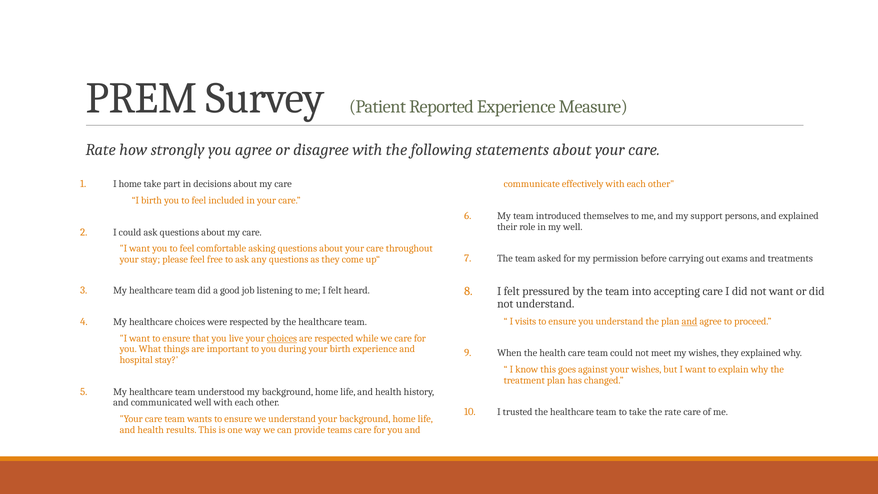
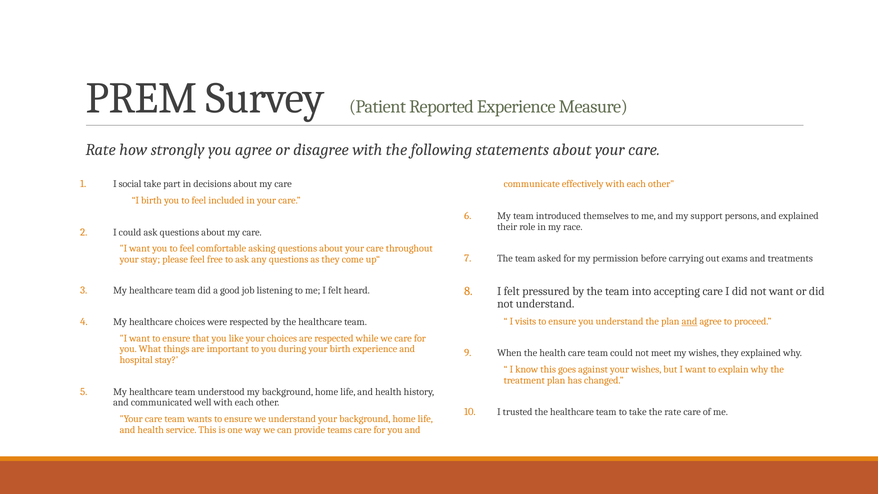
I home: home -> social (130, 184)
my well: well -> race (573, 227)
live: live -> like (236, 338)
choices underline: present -> none (282, 338)
results: results -> service (181, 430)
